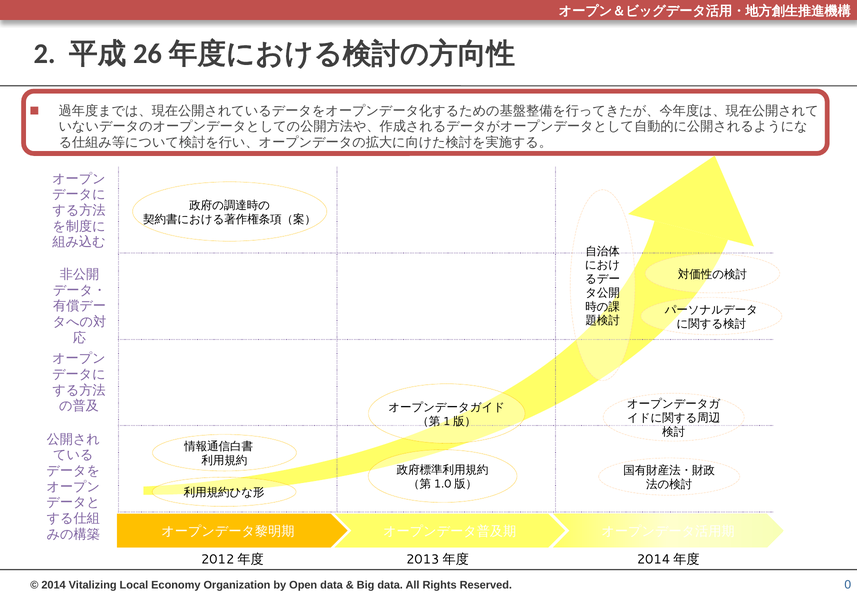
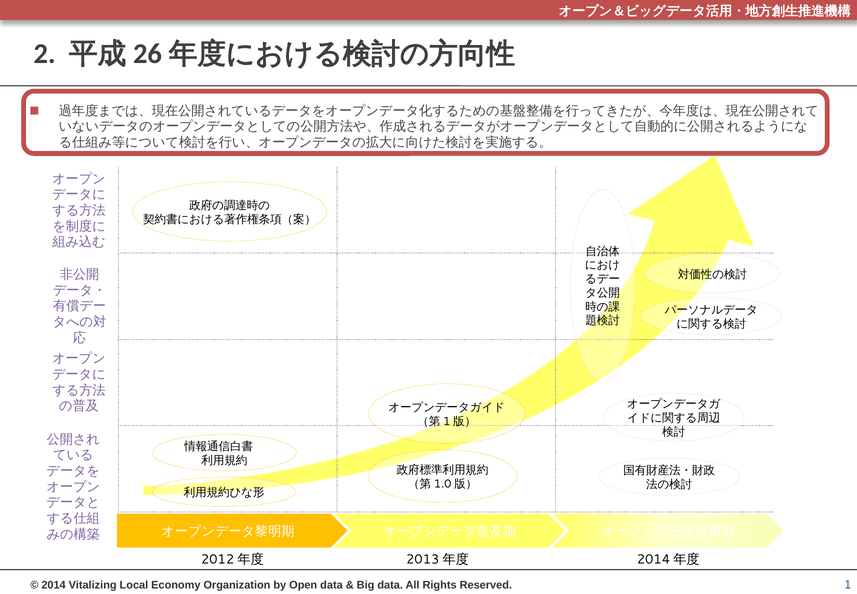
0: 0 -> 1 (848, 584)
